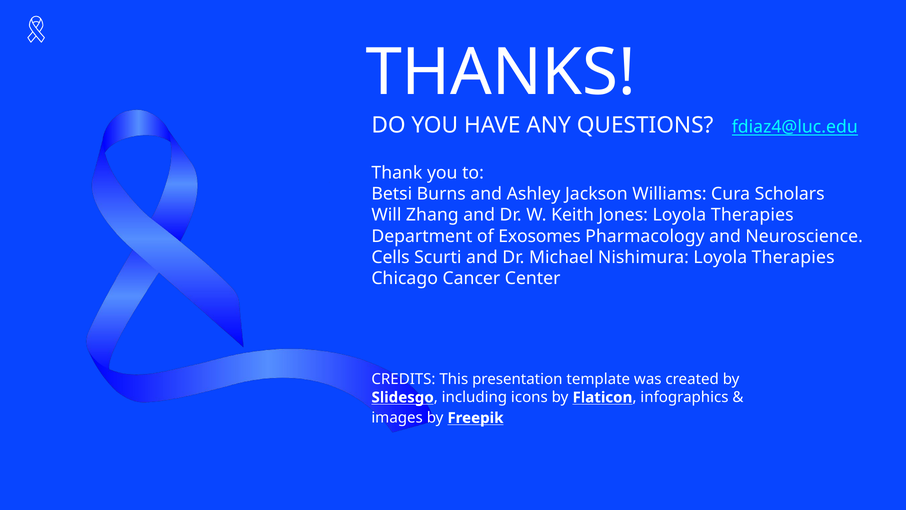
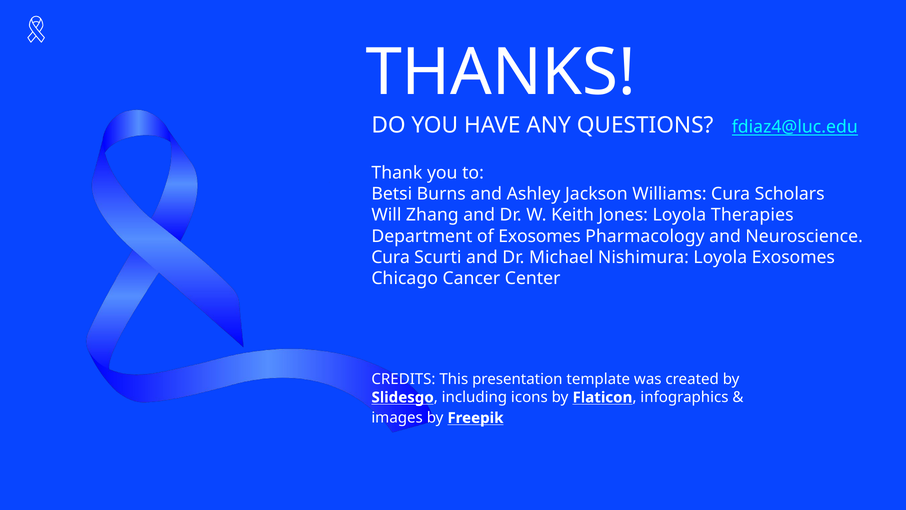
Cells: Cells -> Cura (391, 257)
Nishimura Loyola Therapies: Therapies -> Exosomes (793, 257)
